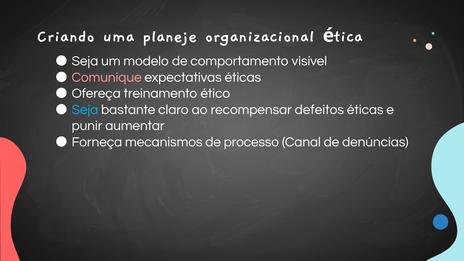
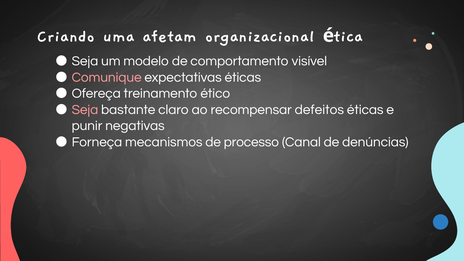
planeje: planeje -> afetam (170, 36)
Seja colour: light blue -> pink (85, 110)
aumentar: aumentar -> negativas (135, 126)
